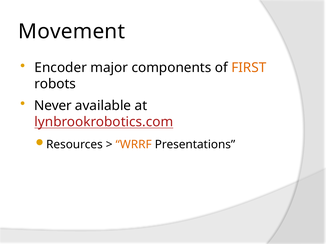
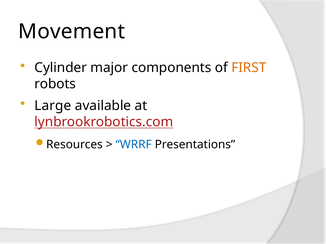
Encoder: Encoder -> Cylinder (61, 68)
Never: Never -> Large (53, 106)
WRRF colour: orange -> blue (134, 145)
